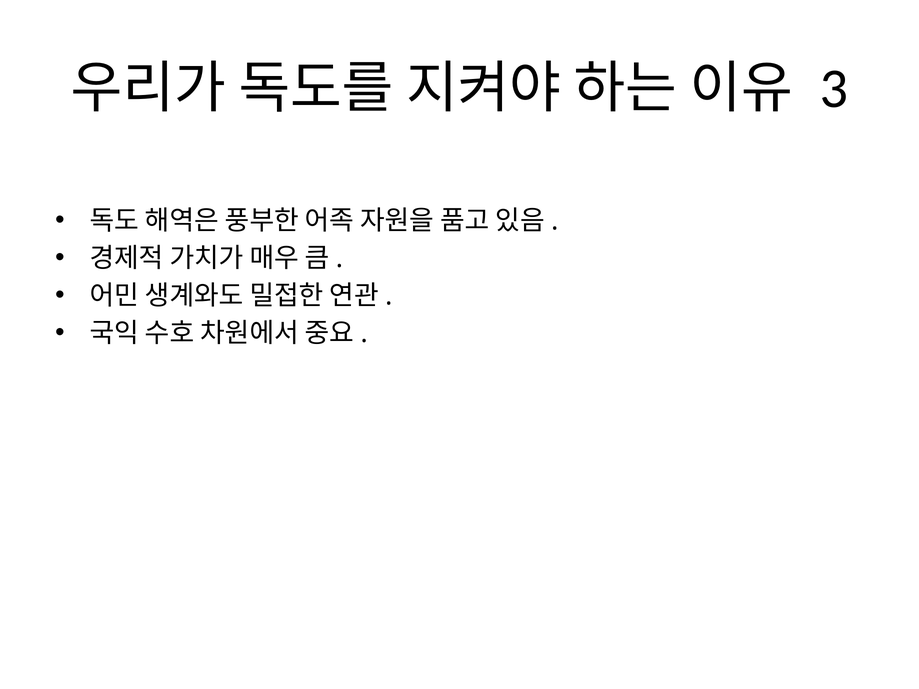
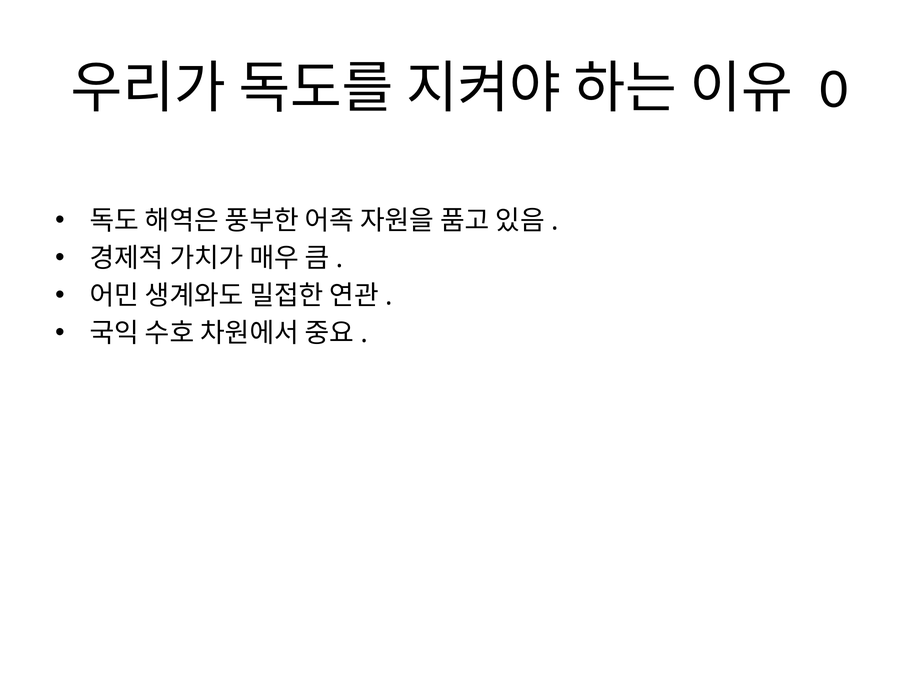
3: 3 -> 0 (834, 89)
